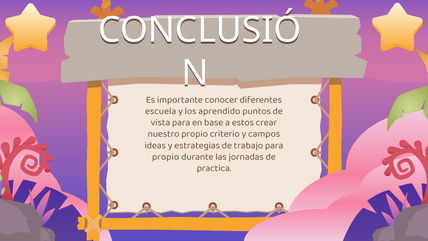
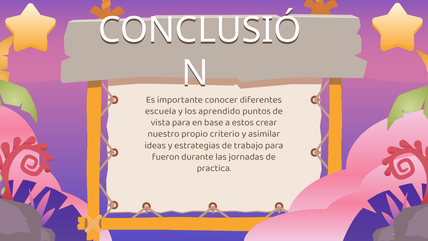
campos: campos -> asimilar (264, 134)
propio: propio -> fueron (166, 156)
